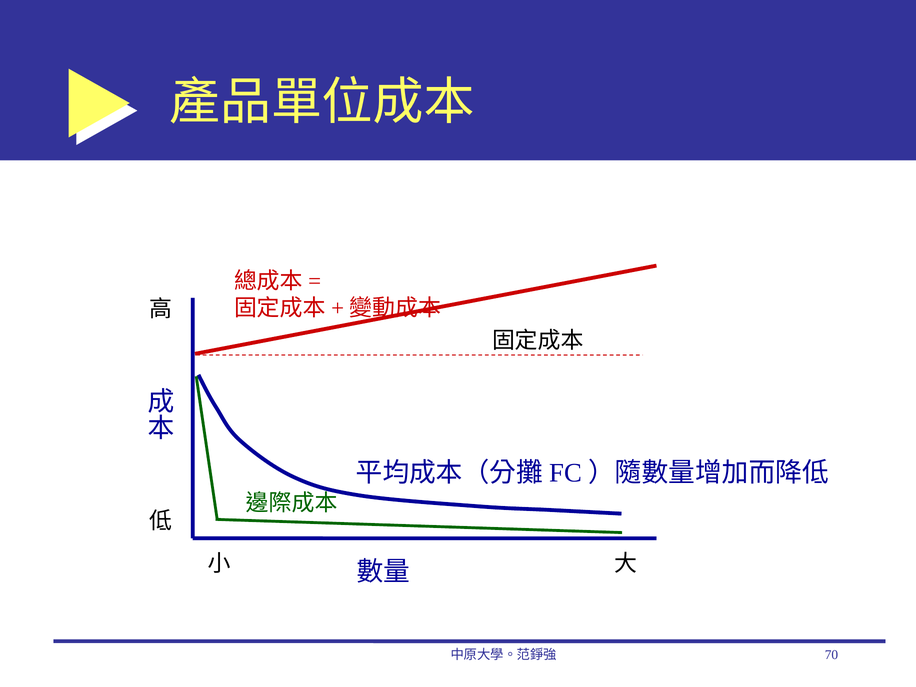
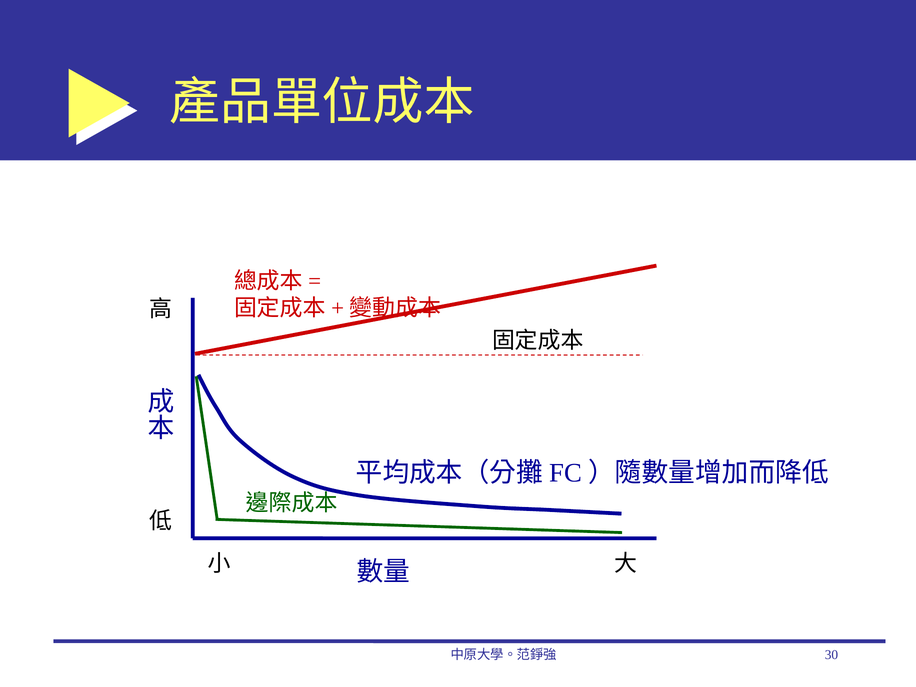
70: 70 -> 30 (832, 655)
